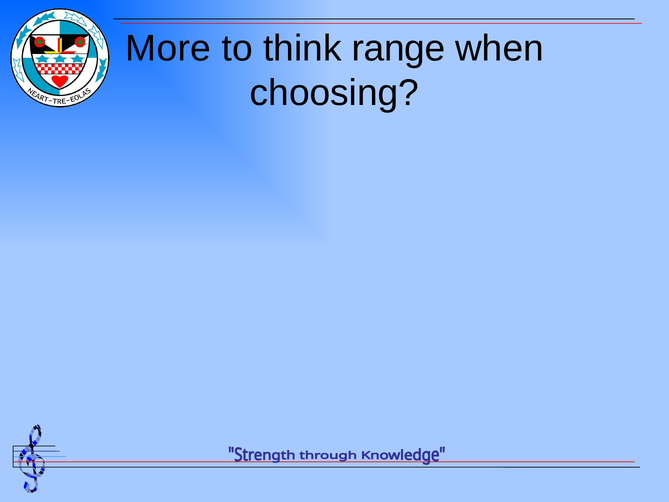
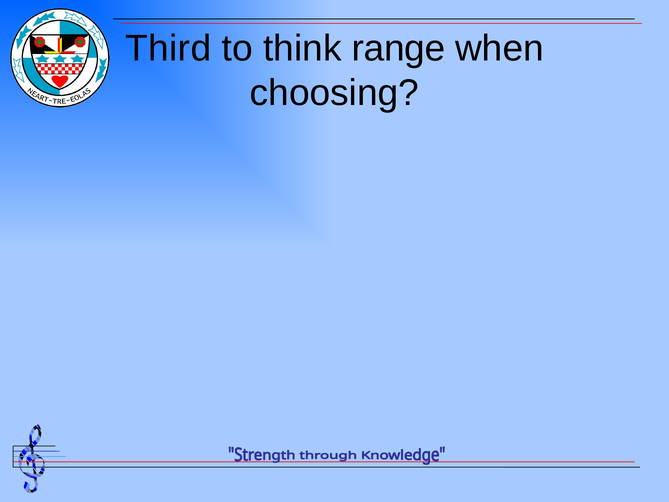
More: More -> Third (168, 48)
